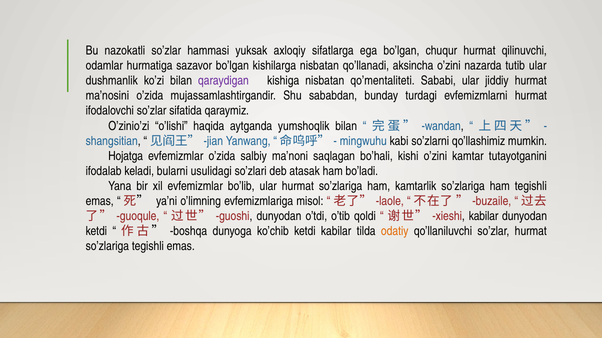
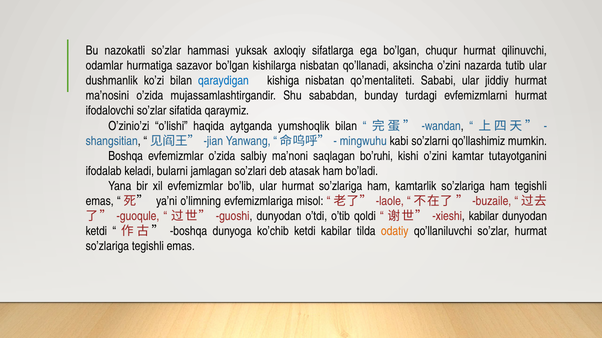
qaraydigan colour: purple -> blue (223, 81)
Hojatga: Hojatga -> Boshqa (126, 156)
bo’hali: bo’hali -> bo’ruhi (377, 156)
usulidagi: usulidagi -> jamlagan (211, 171)
